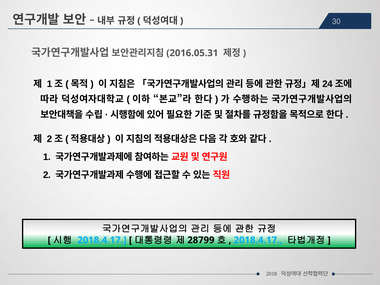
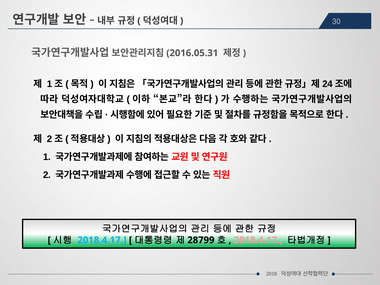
2018.4.17 colour: light blue -> pink (258, 240)
